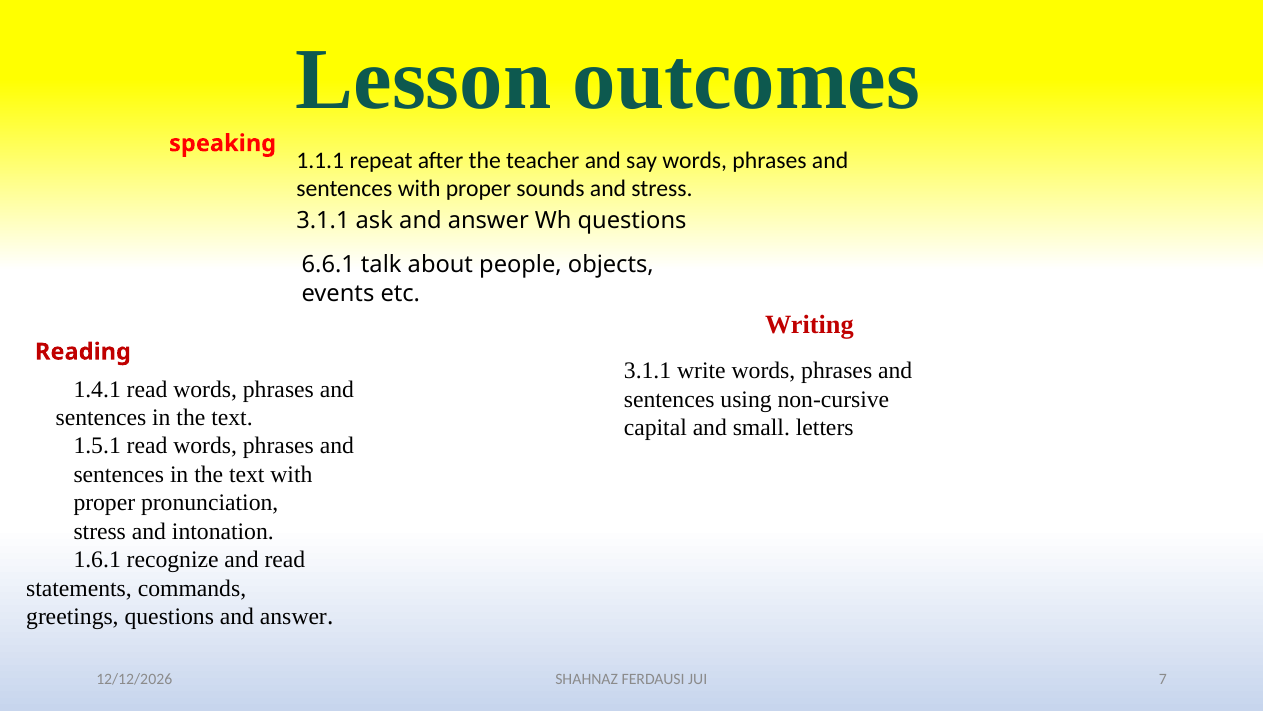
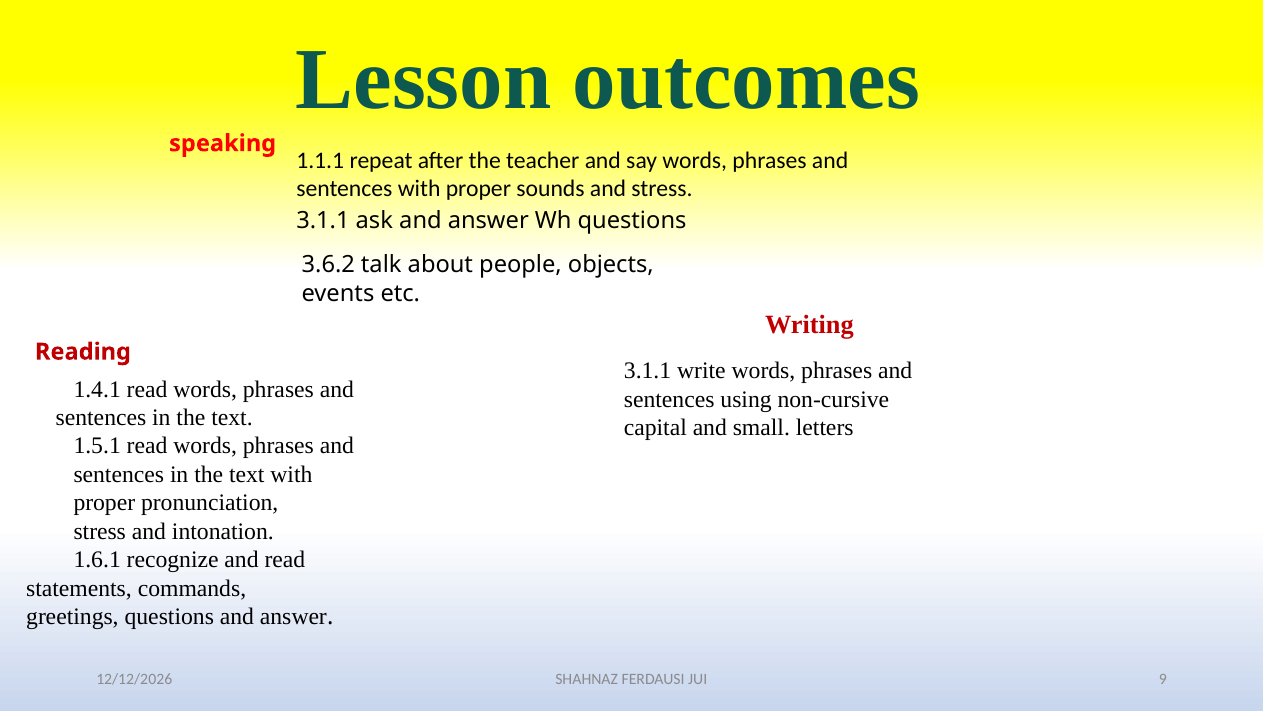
6.6.1: 6.6.1 -> 3.6.2 (328, 265)
7: 7 -> 9 (1163, 678)
